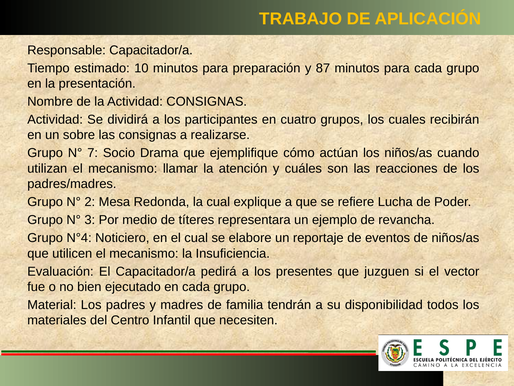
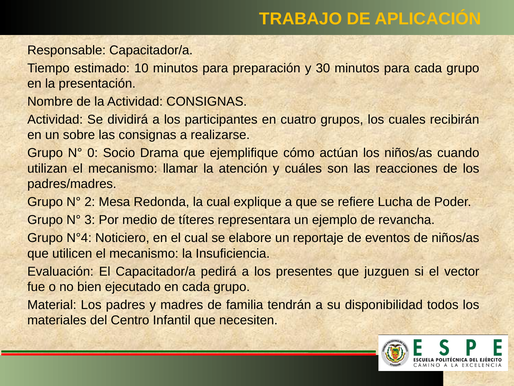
87: 87 -> 30 (323, 68)
7: 7 -> 0 (93, 153)
